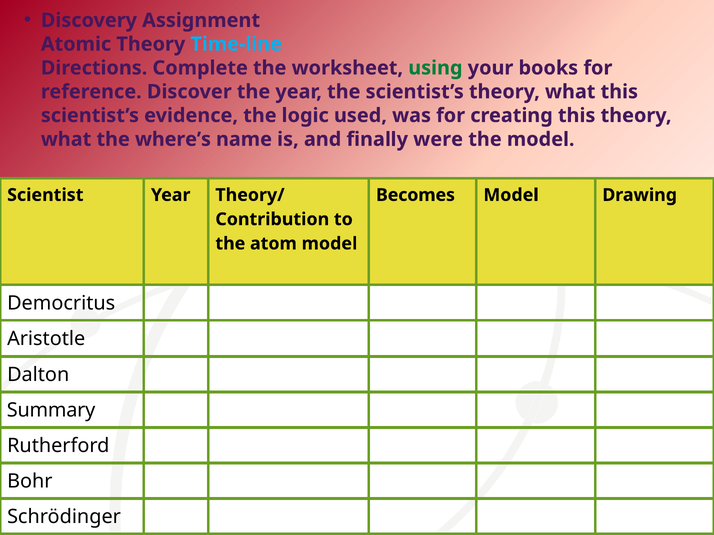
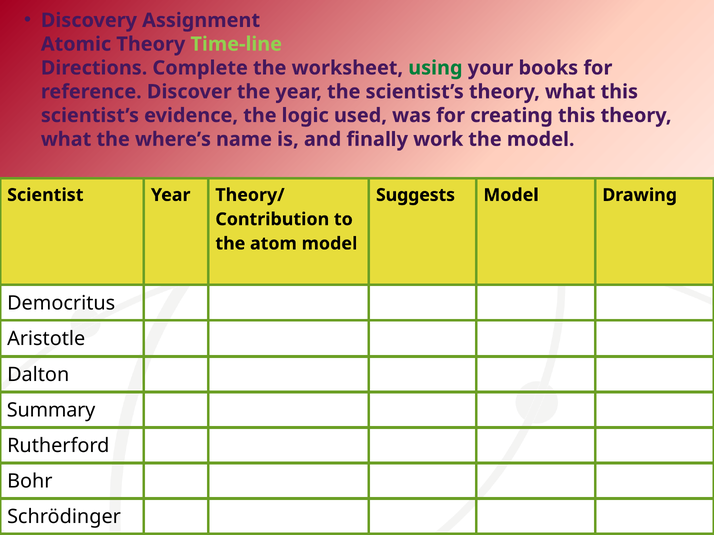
Time-line colour: light blue -> light green (236, 44)
were: were -> work (438, 139)
Becomes: Becomes -> Suggests (415, 195)
